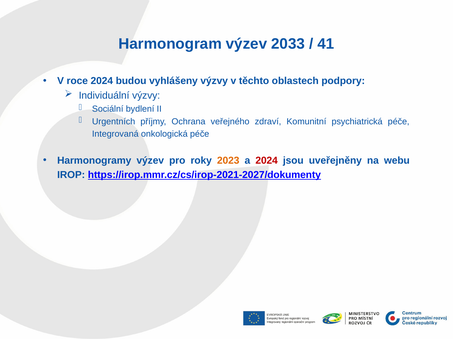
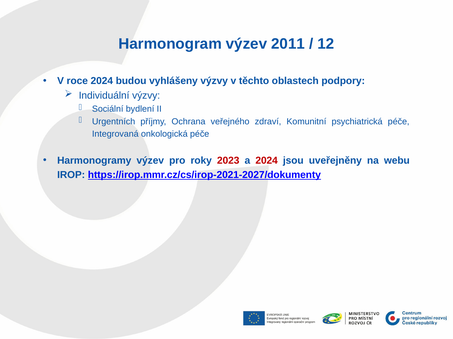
2033: 2033 -> 2011 (288, 44)
41: 41 -> 12 (326, 44)
2023 colour: orange -> red (228, 161)
